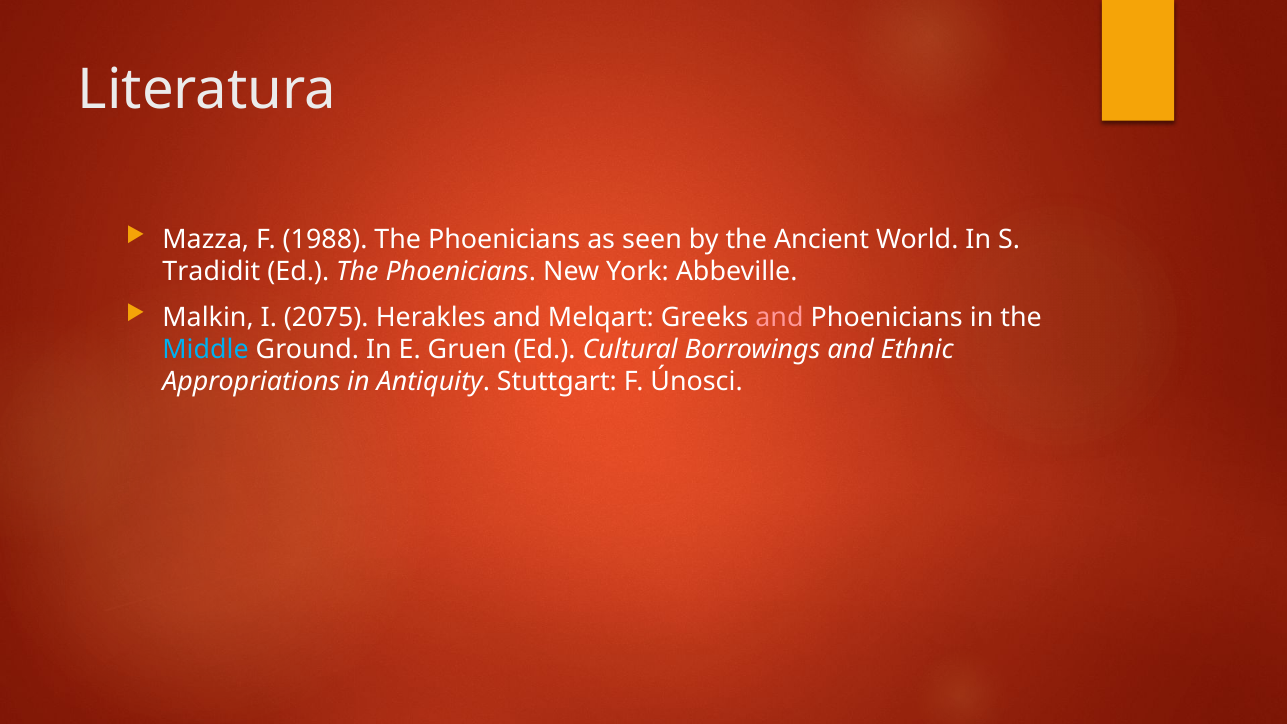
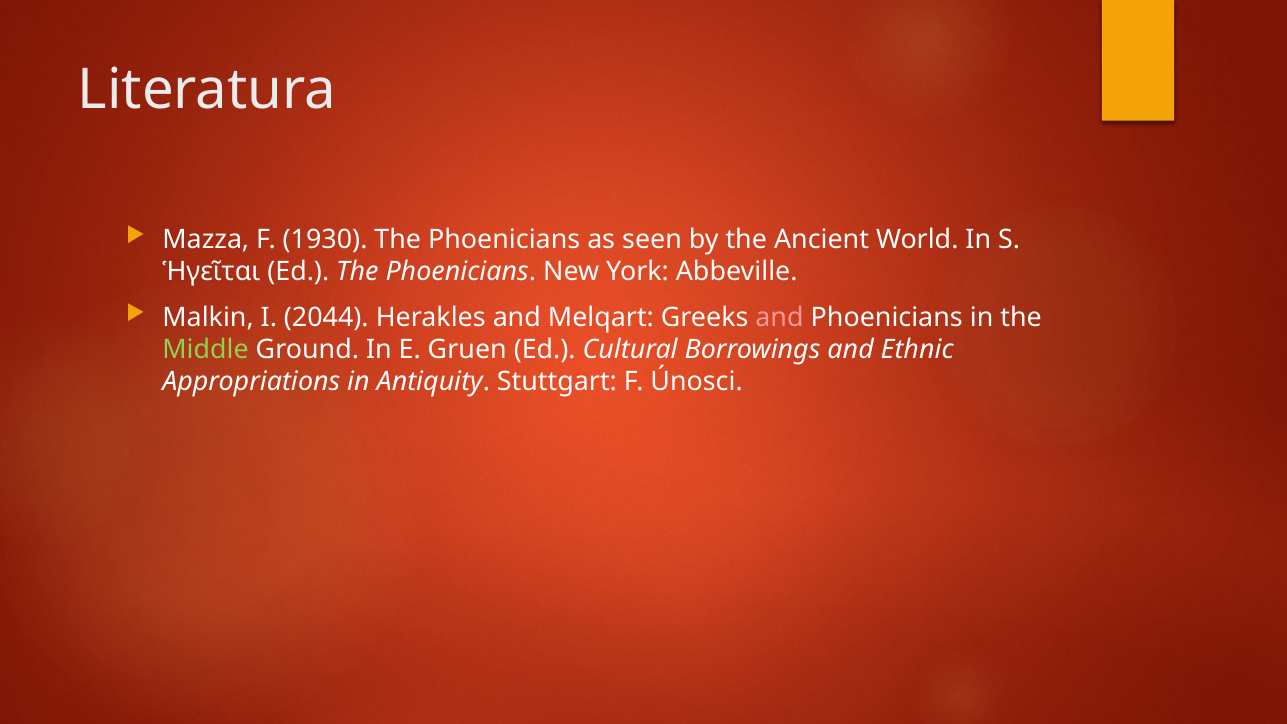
1988: 1988 -> 1930 (325, 240)
Tradidit: Tradidit -> Ἡγεῖται (211, 272)
2075: 2075 -> 2044 (326, 317)
Middle colour: light blue -> light green (206, 350)
